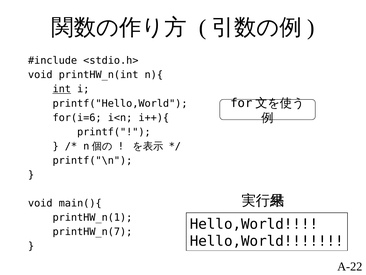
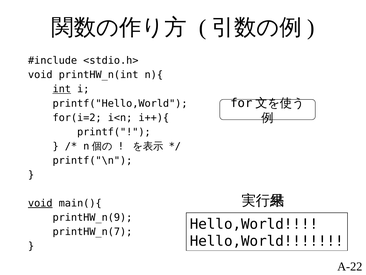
for(i=6: for(i=6 -> for(i=2 (77, 117)
void underline: none -> present (40, 203)
printHW_n(1: printHW_n(1 -> printHW_n(9 (92, 217)
